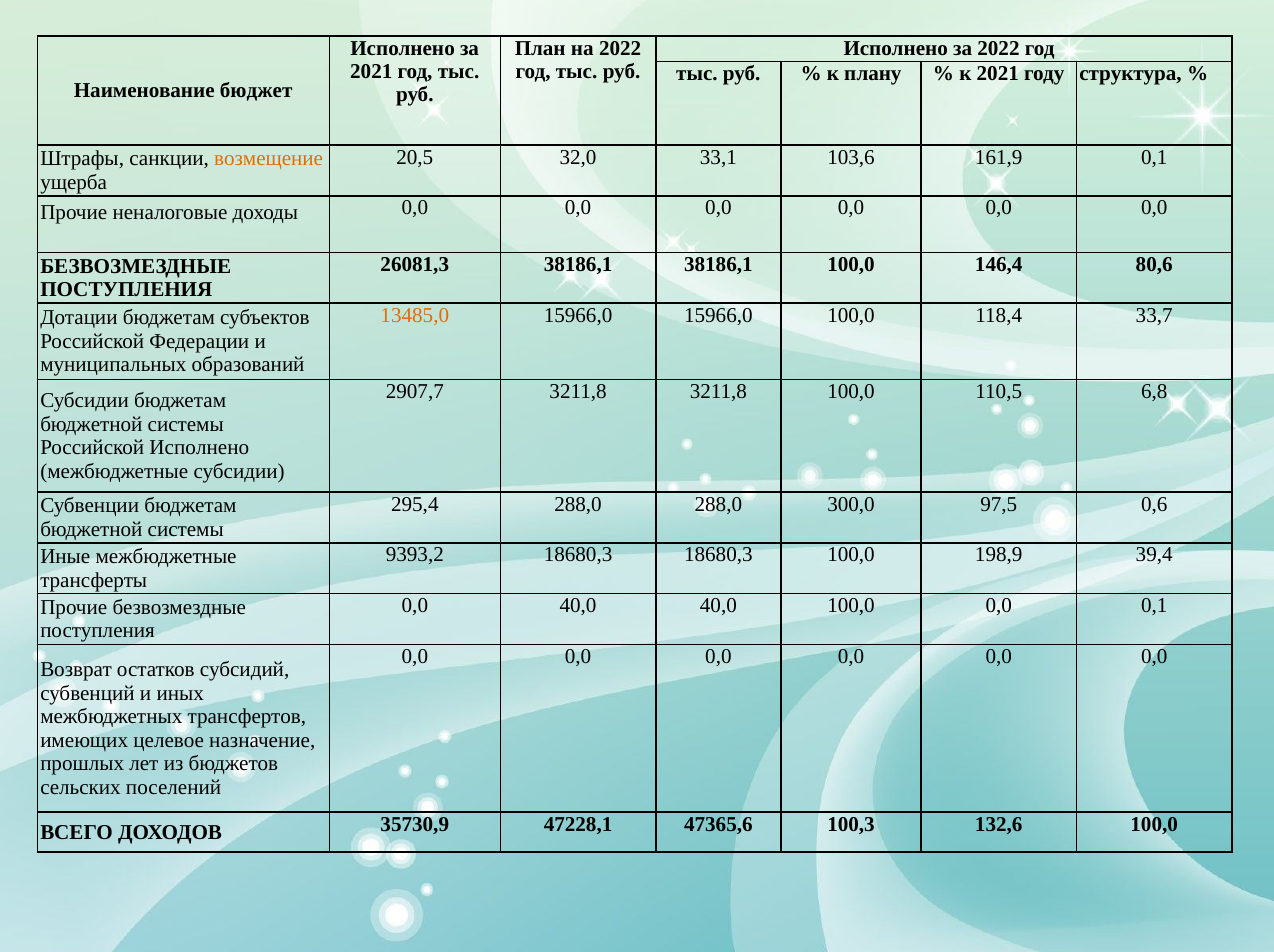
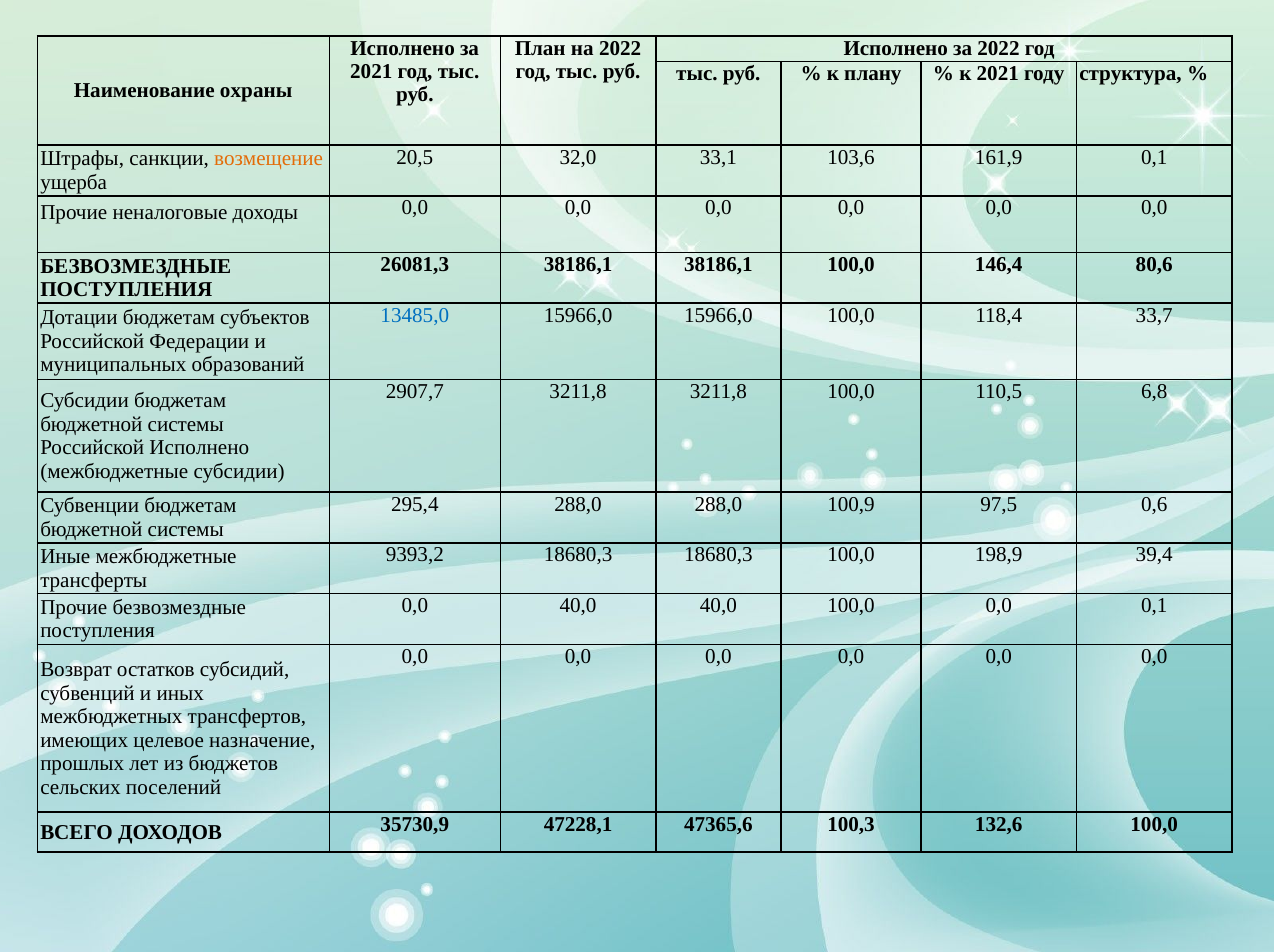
бюджет: бюджет -> охраны (256, 91)
13485,0 colour: orange -> blue (415, 315)
300,0: 300,0 -> 100,9 (851, 504)
